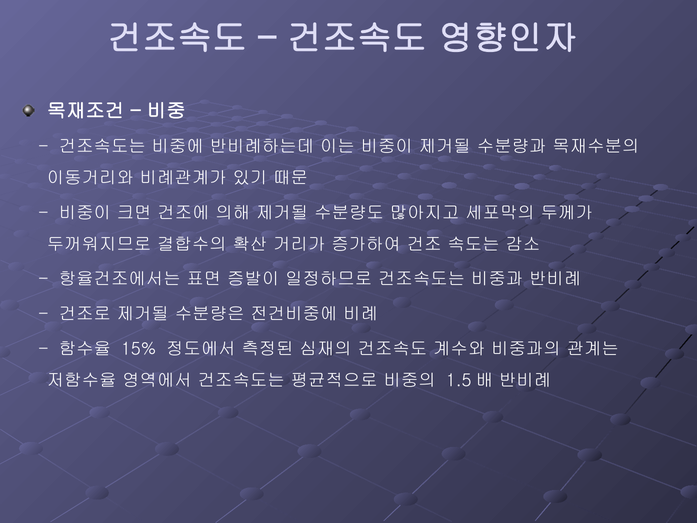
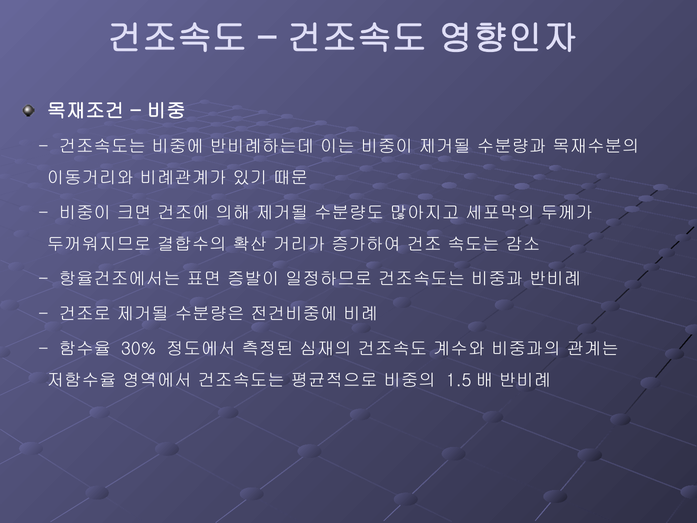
15%: 15% -> 30% (138, 349)
